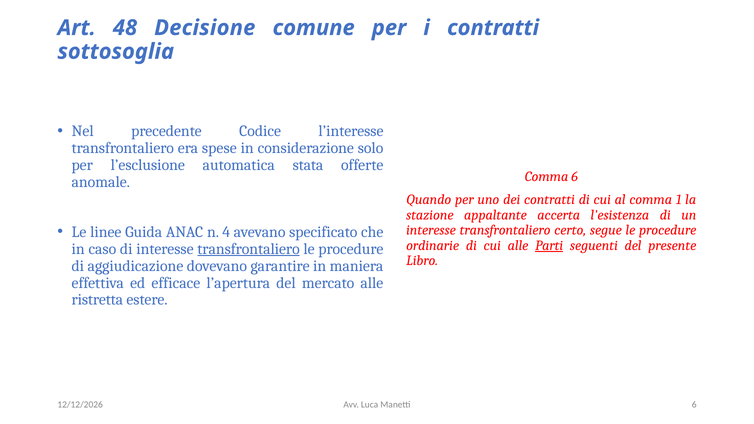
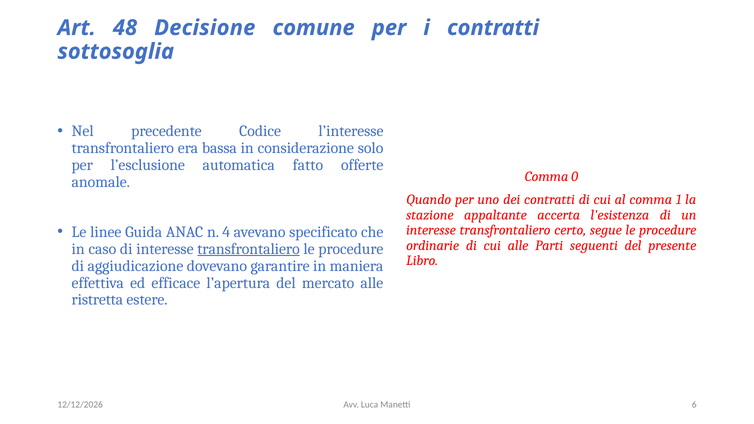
spese: spese -> bassa (219, 148)
stata: stata -> fatto (308, 165)
Comma 6: 6 -> 0 (575, 177)
Parti underline: present -> none (549, 246)
